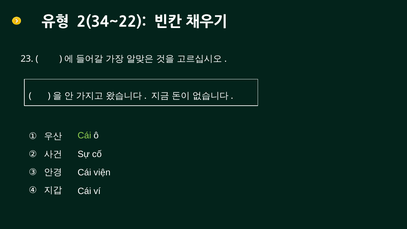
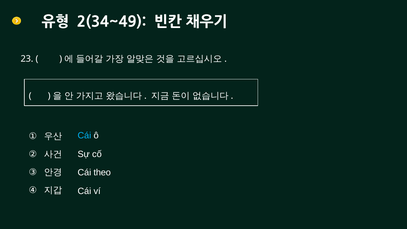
2(34~22: 2(34~22 -> 2(34~49 (112, 22)
Cái colour: light green -> light blue (84, 136)
viện: viện -> theo (102, 173)
